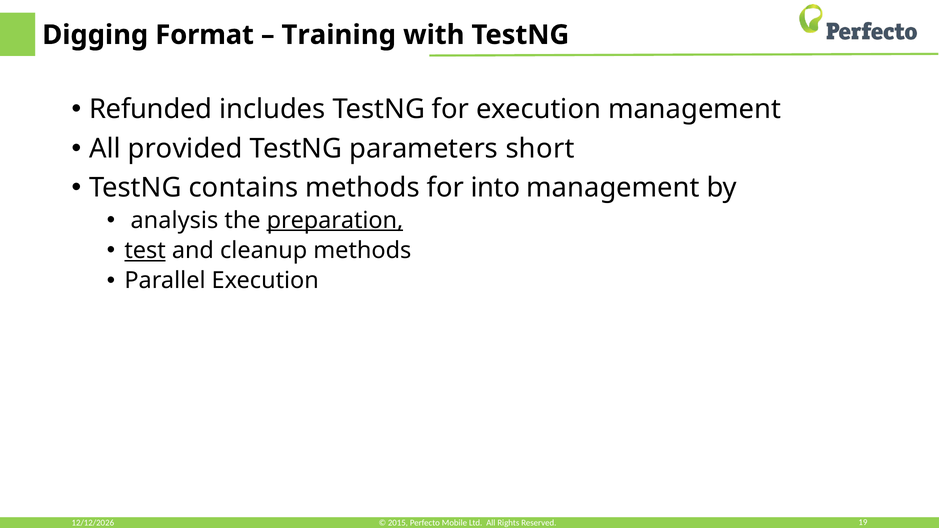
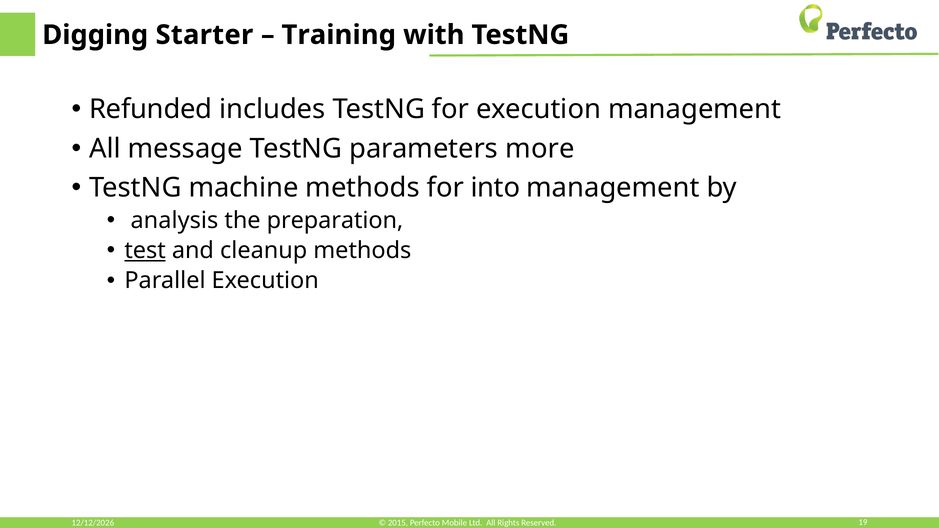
Format: Format -> Starter (204, 35)
provided: provided -> message (185, 149)
short: short -> more (540, 149)
contains: contains -> machine (244, 188)
preparation underline: present -> none (335, 220)
